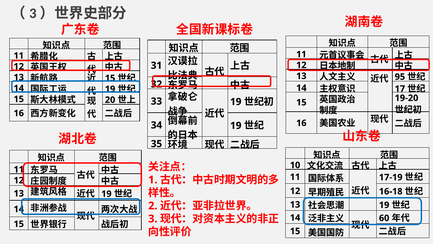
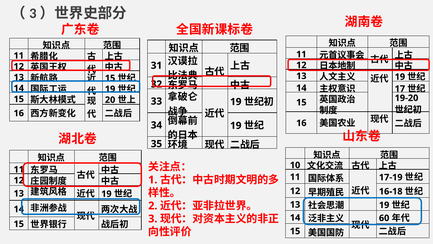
95: 95 -> 19 (400, 77)
